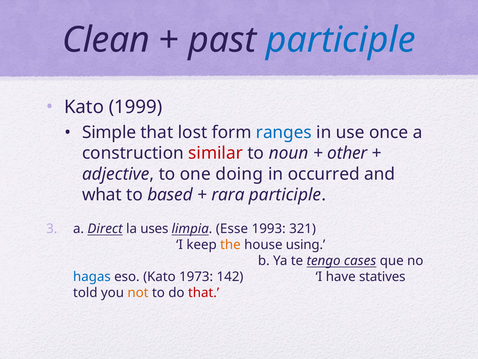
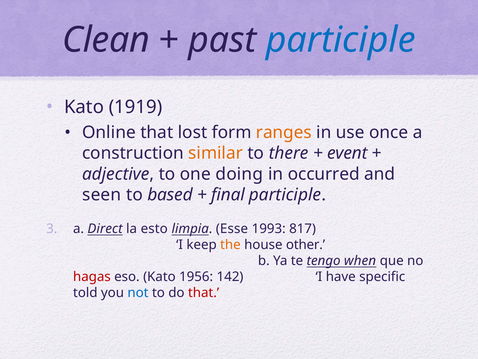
1999: 1999 -> 1919 (136, 107)
Simple: Simple -> Online (109, 132)
ranges colour: blue -> orange (284, 132)
similar colour: red -> orange (216, 153)
noun: noun -> there (289, 153)
other: other -> event (347, 153)
what: what -> seen (102, 195)
rara: rara -> final (228, 195)
uses: uses -> esto (154, 229)
321: 321 -> 817 (303, 229)
using: using -> other (306, 245)
cases: cases -> when (360, 261)
hagas colour: blue -> red (92, 276)
1973: 1973 -> 1956 (196, 276)
statives: statives -> specific (382, 276)
not colour: orange -> blue (138, 292)
